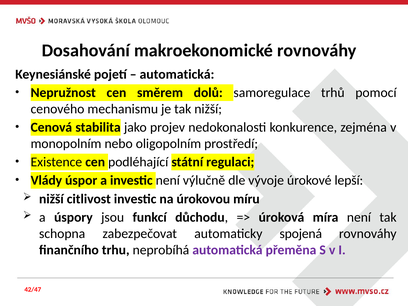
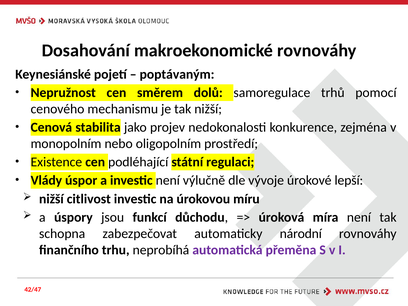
automatická: automatická -> poptávaným (177, 74)
spojená: spojená -> národní (301, 234)
